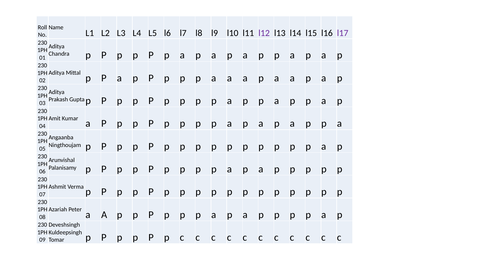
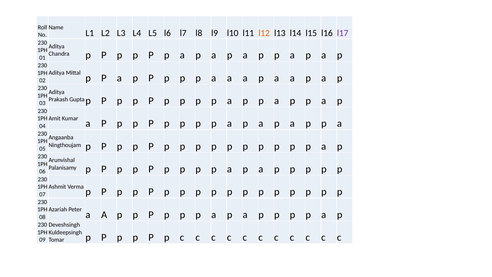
l12 colour: purple -> orange (264, 33)
